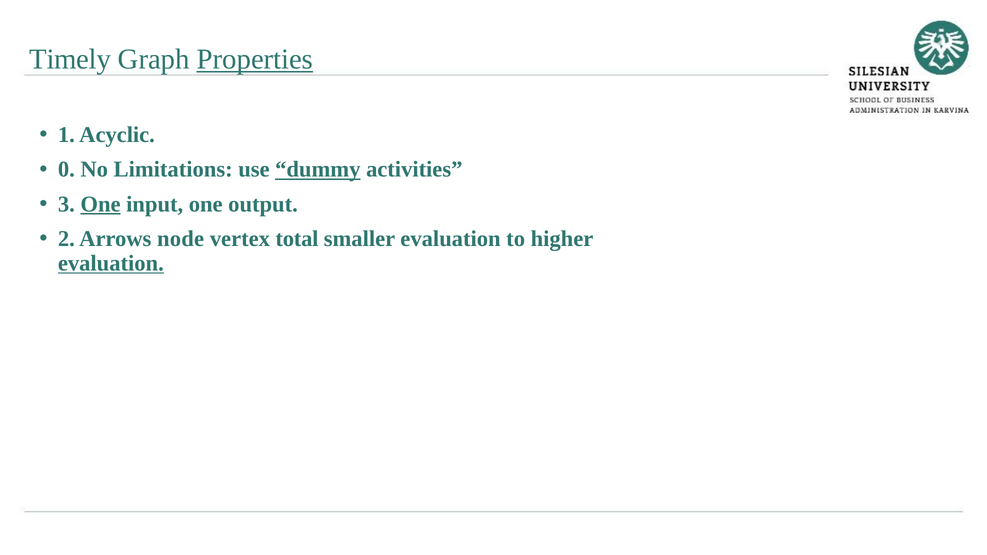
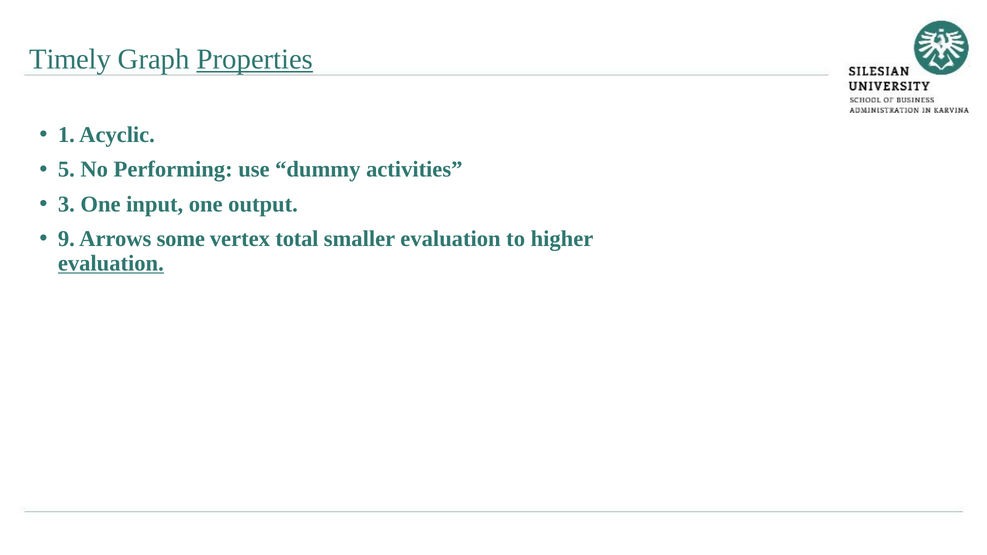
0: 0 -> 5 (66, 169)
Limitations: Limitations -> Performing (173, 169)
dummy underline: present -> none (318, 169)
One underline: present -> none (101, 204)
2: 2 -> 9 (66, 239)
node: node -> some (181, 239)
